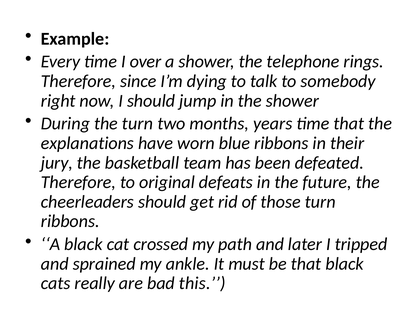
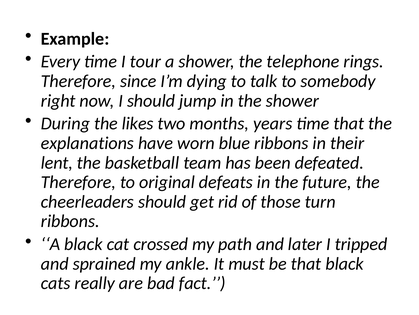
over: over -> tour (145, 61)
the turn: turn -> likes (138, 123)
jury: jury -> lent (57, 162)
this: this -> fact (202, 283)
